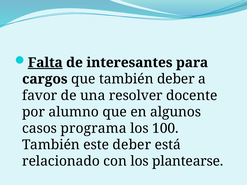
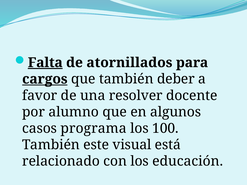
interesantes: interesantes -> atornillados (129, 63)
cargos underline: none -> present (45, 79)
este deber: deber -> visual (132, 145)
plantearse: plantearse -> educación (188, 161)
